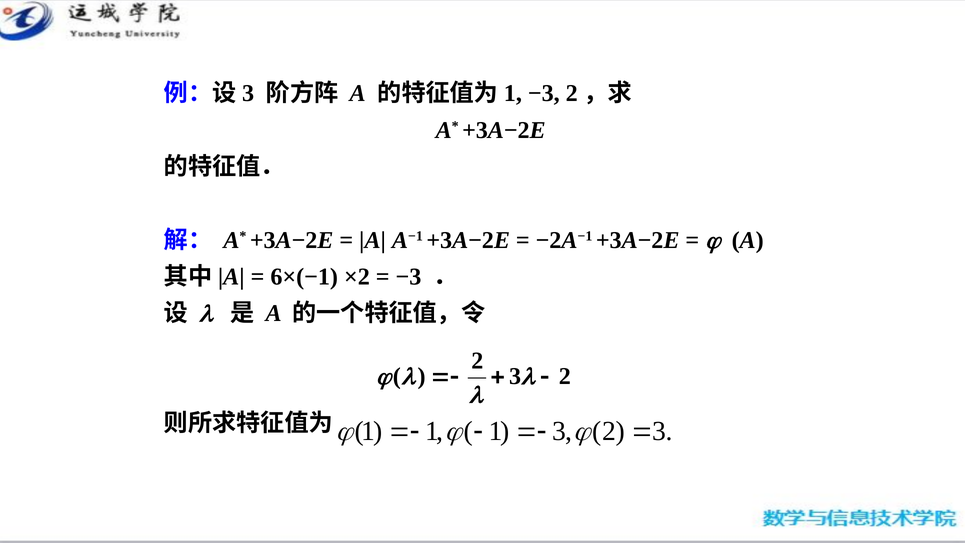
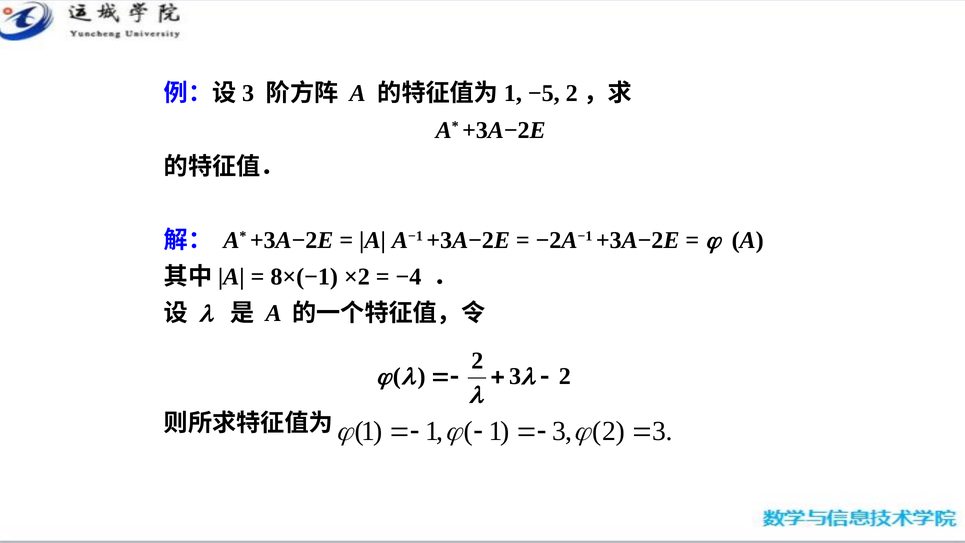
−3: −3 -> −5 (544, 93)
6×(−1: 6×(−1 -> 8×(−1 (304, 277)
−3: −3 -> −4 (409, 277)
